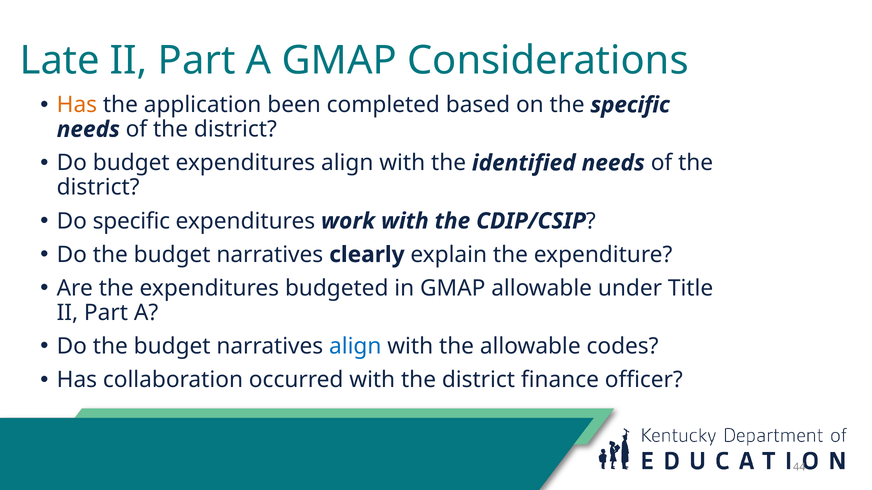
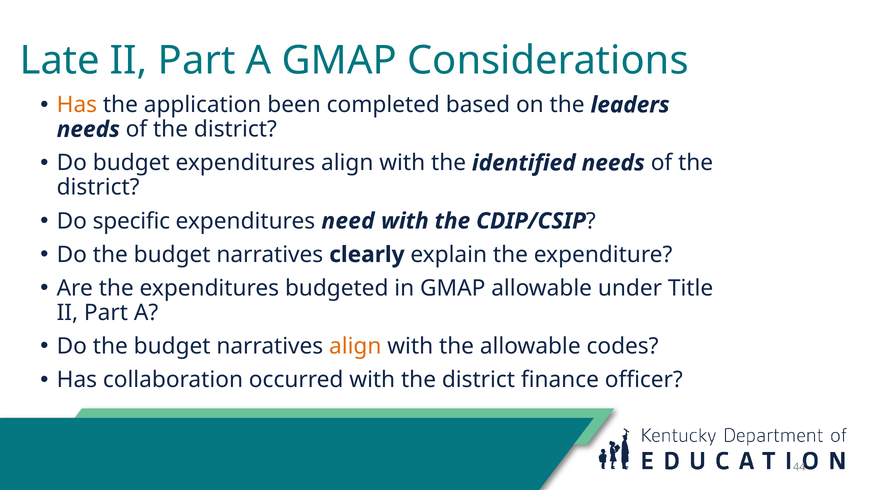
the specific: specific -> leaders (630, 105)
work: work -> need (348, 221)
align colour: blue -> orange (355, 347)
